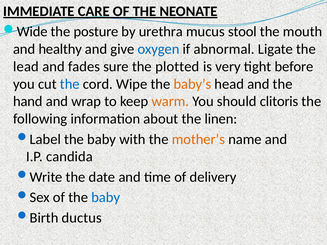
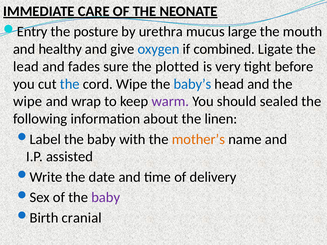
Wide: Wide -> Entry (32, 32)
stool: stool -> large (242, 32)
abnormal: abnormal -> combined (224, 49)
baby’s colour: orange -> blue (192, 84)
hand: hand -> wipe (28, 102)
warm colour: orange -> purple (170, 102)
clitoris: clitoris -> sealed (279, 102)
candida: candida -> assisted (69, 157)
baby colour: blue -> purple (106, 198)
ductus: ductus -> cranial (82, 218)
